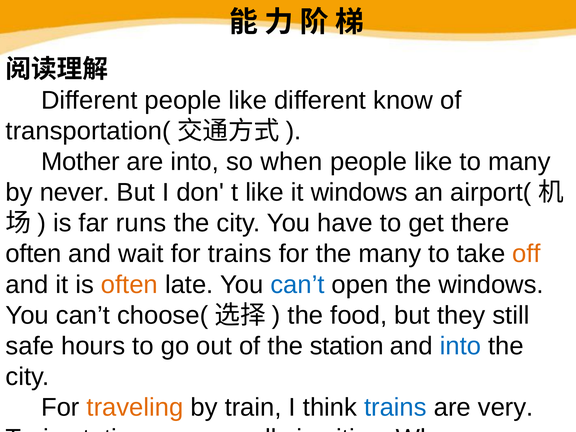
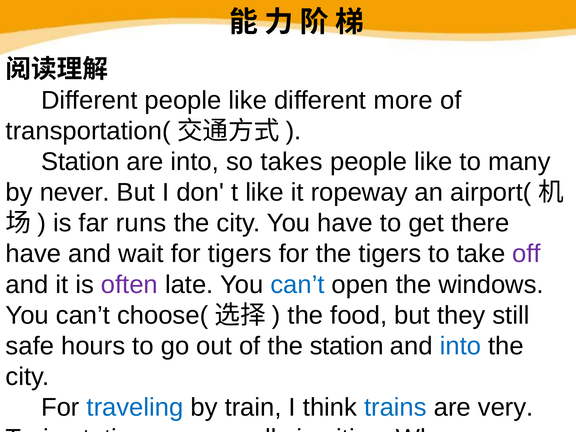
know: know -> more (403, 100)
Mother: Mother -> Station (80, 162)
so when: when -> takes (291, 162)
it windows: windows -> ropeway (359, 192)
often: often -> have (33, 254)
for trains: trains -> tigers (240, 254)
the many: many -> tigers (390, 254)
off colour: orange -> purple (526, 254)
often colour: orange -> purple (129, 285)
traveling colour: orange -> blue (135, 407)
